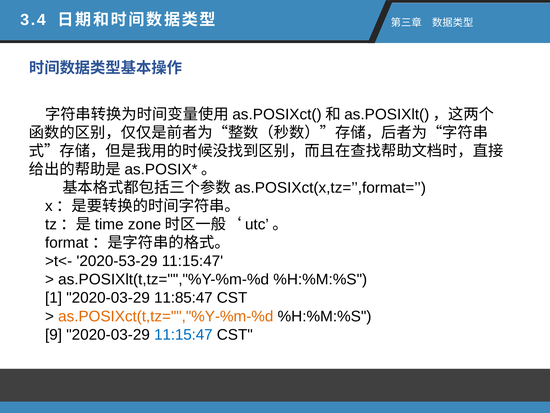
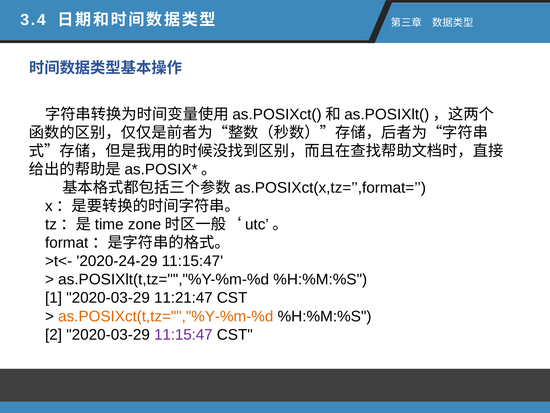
2020-53-29: 2020-53-29 -> 2020-24-29 (117, 261)
11:85:47: 11:85:47 -> 11:21:47 (183, 298)
9: 9 -> 2 (54, 334)
11:15:47 colour: blue -> purple (183, 334)
